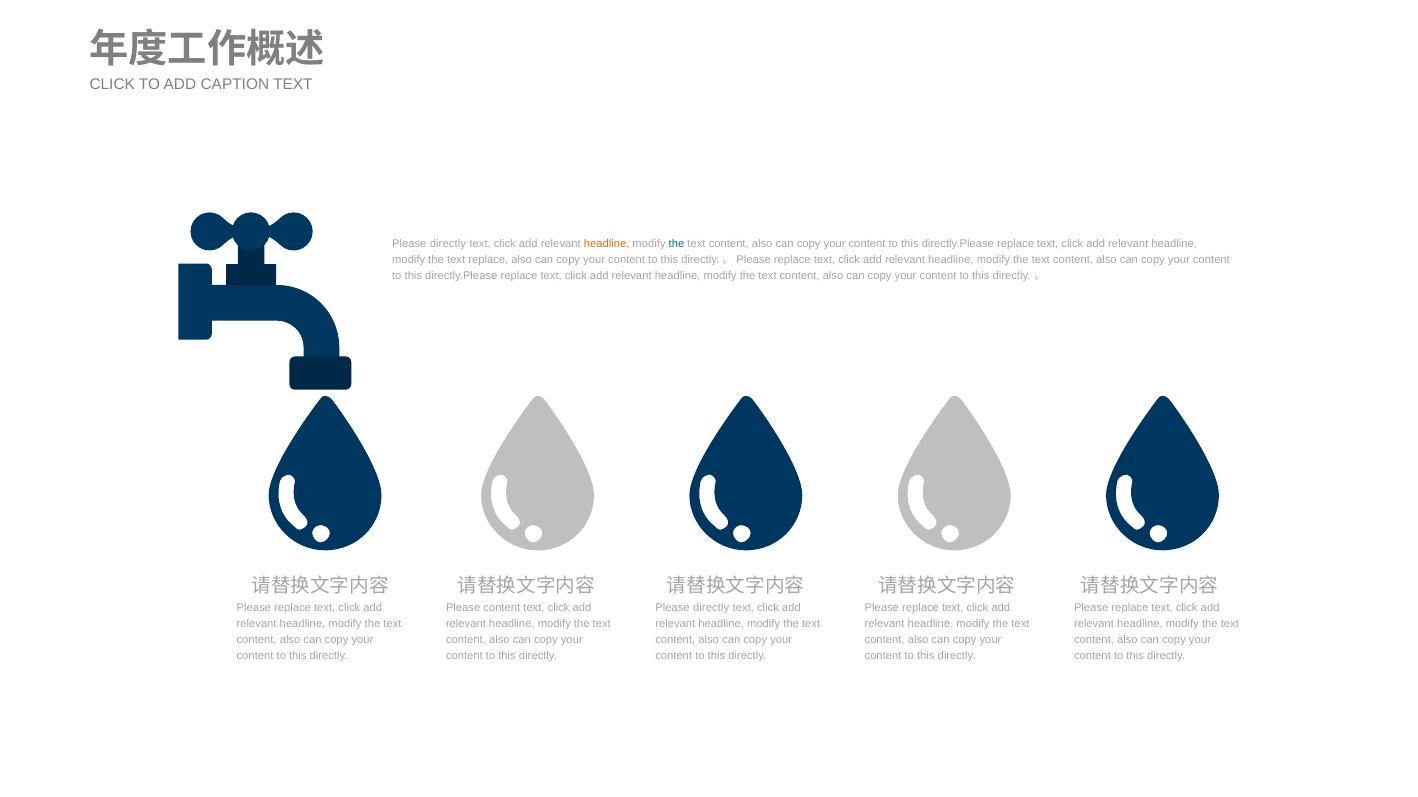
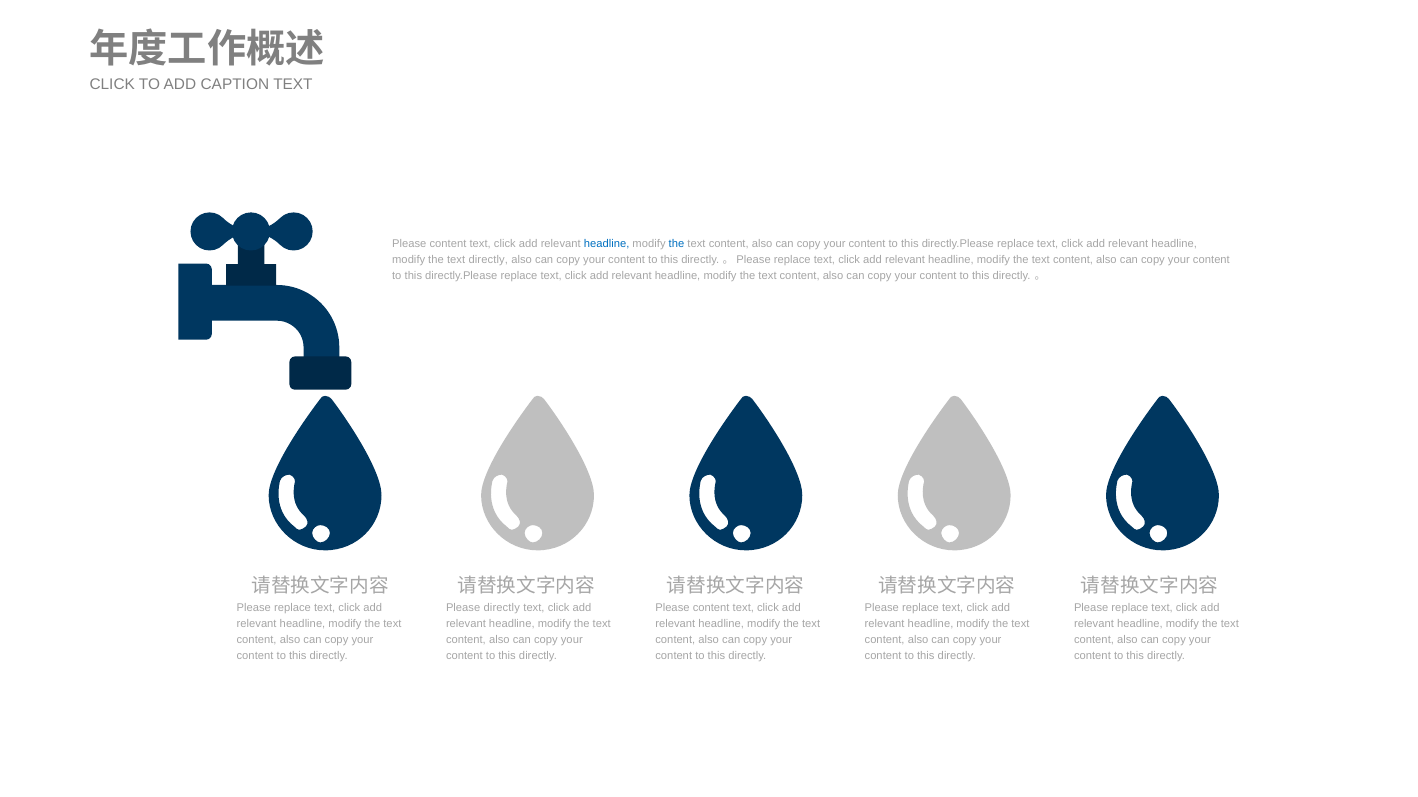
directly: directly -> content (448, 244)
headline colour: orange -> blue (607, 244)
text replace: replace -> directly (488, 260)
Please content: content -> directly (502, 608)
directly: directly -> content (711, 608)
